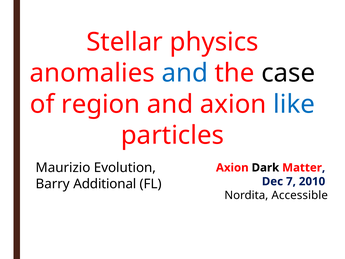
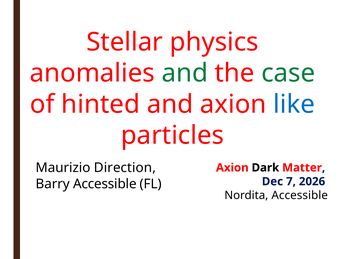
and colour: blue -> green (185, 73)
case colour: black -> green (288, 73)
region: region -> hinted (101, 104)
Evolution: Evolution -> Direction (125, 168)
2010: 2010 -> 2026 (312, 181)
Barry Additional: Additional -> Accessible (105, 184)
